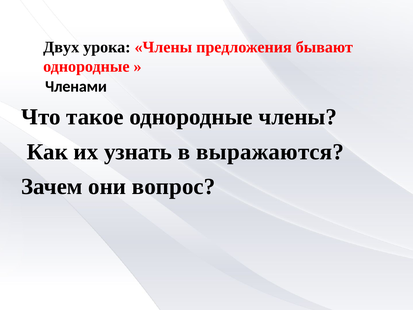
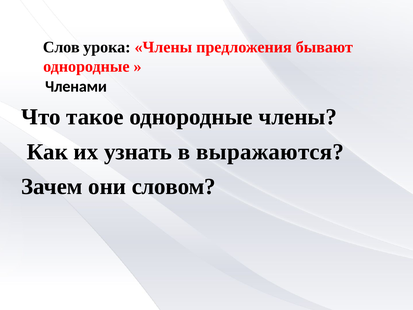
Двух: Двух -> Слов (61, 47)
вопрос: вопрос -> словом (174, 187)
